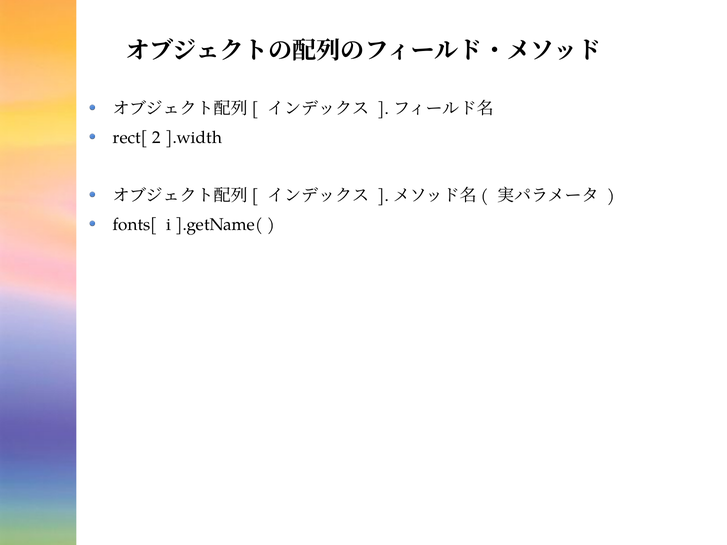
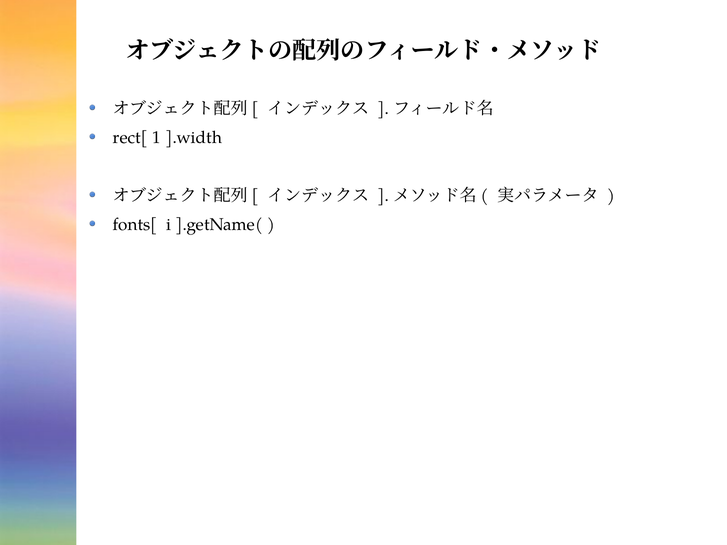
2: 2 -> 1 (157, 138)
